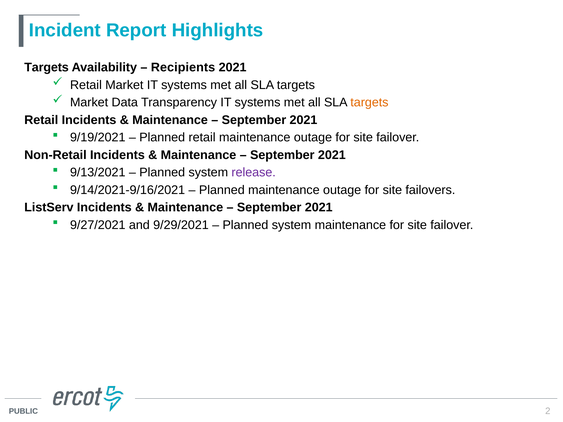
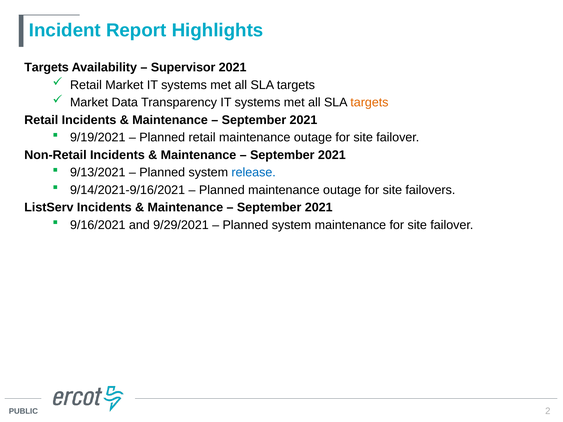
Recipients: Recipients -> Supervisor (183, 67)
release colour: purple -> blue (254, 173)
9/27/2021: 9/27/2021 -> 9/16/2021 (98, 225)
